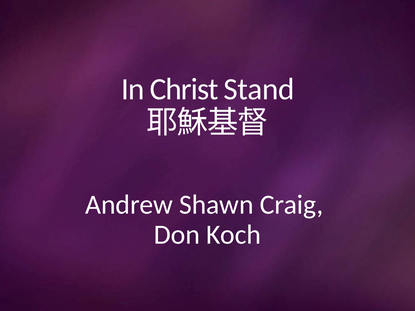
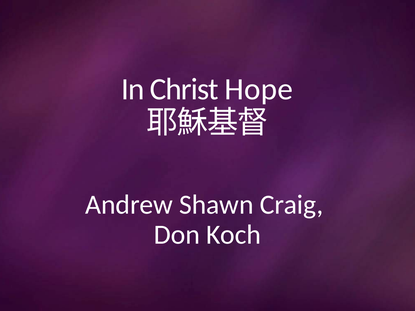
Stand: Stand -> Hope (259, 89)
